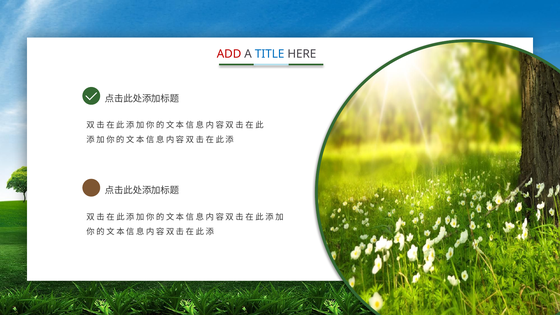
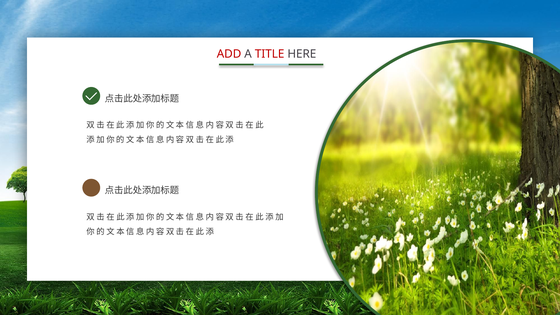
TITLE colour: blue -> red (270, 54)
